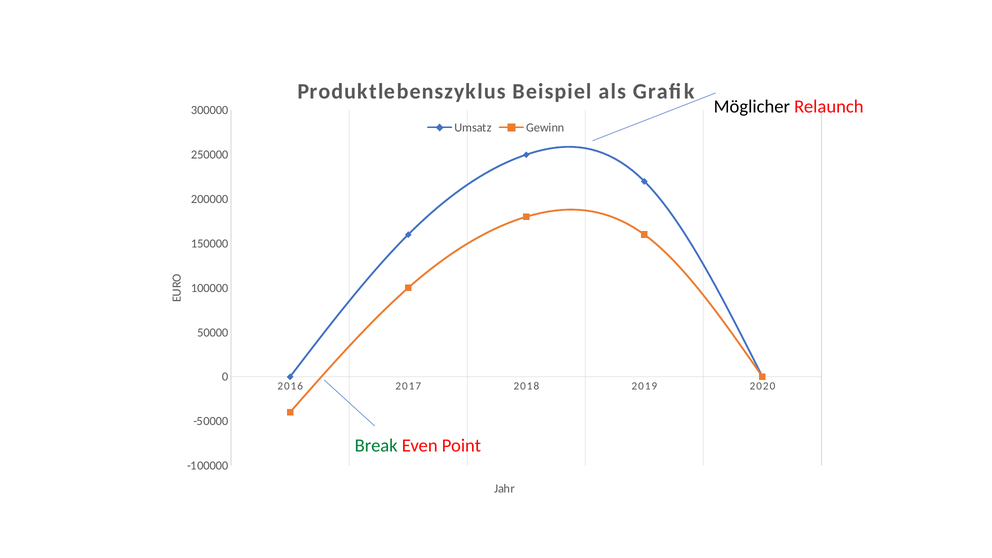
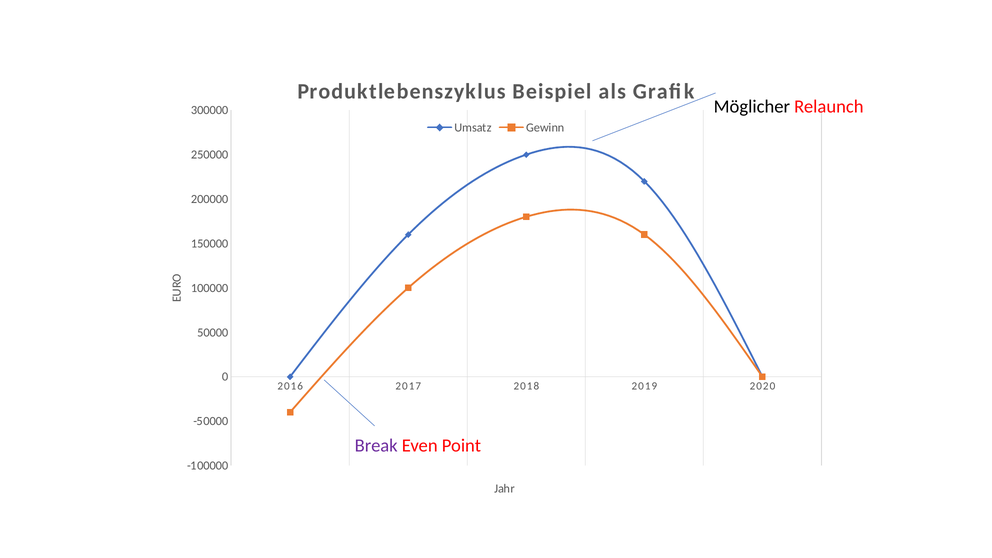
Break colour: green -> purple (376, 446)
